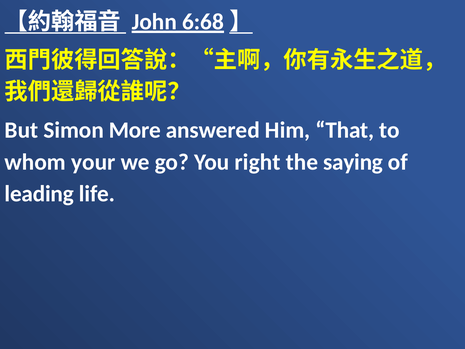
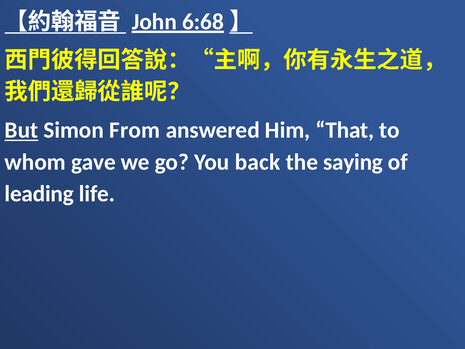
But underline: none -> present (21, 130)
More: More -> From (135, 130)
your: your -> gave (93, 162)
right: right -> back (258, 162)
